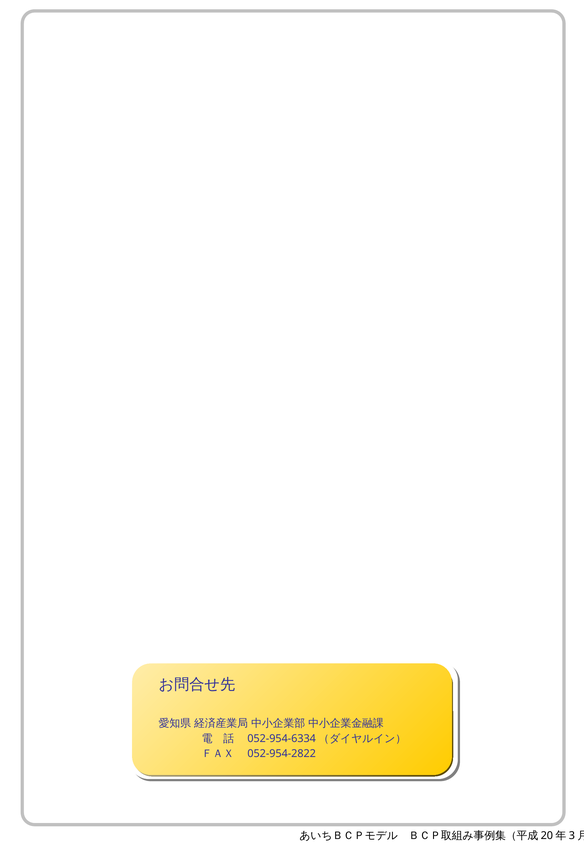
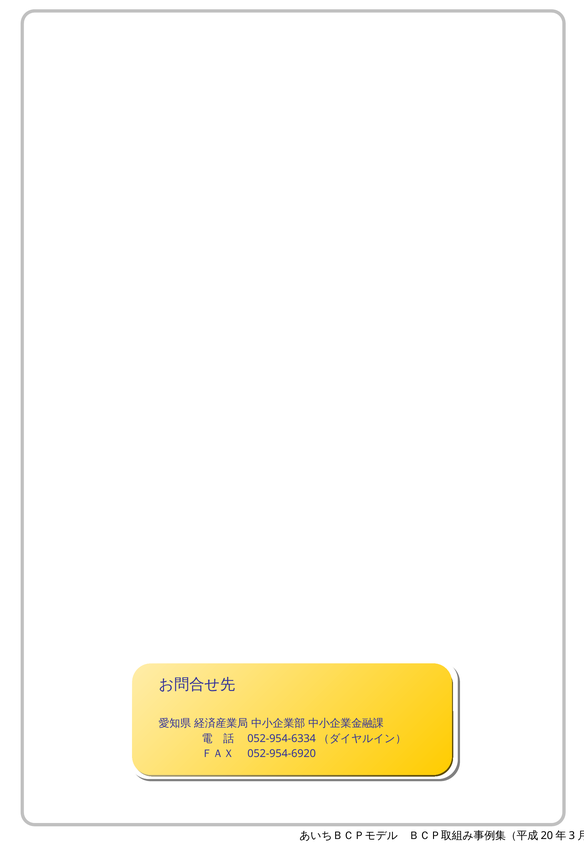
052-954-2822: 052-954-2822 -> 052-954-6920 (282, 753)
